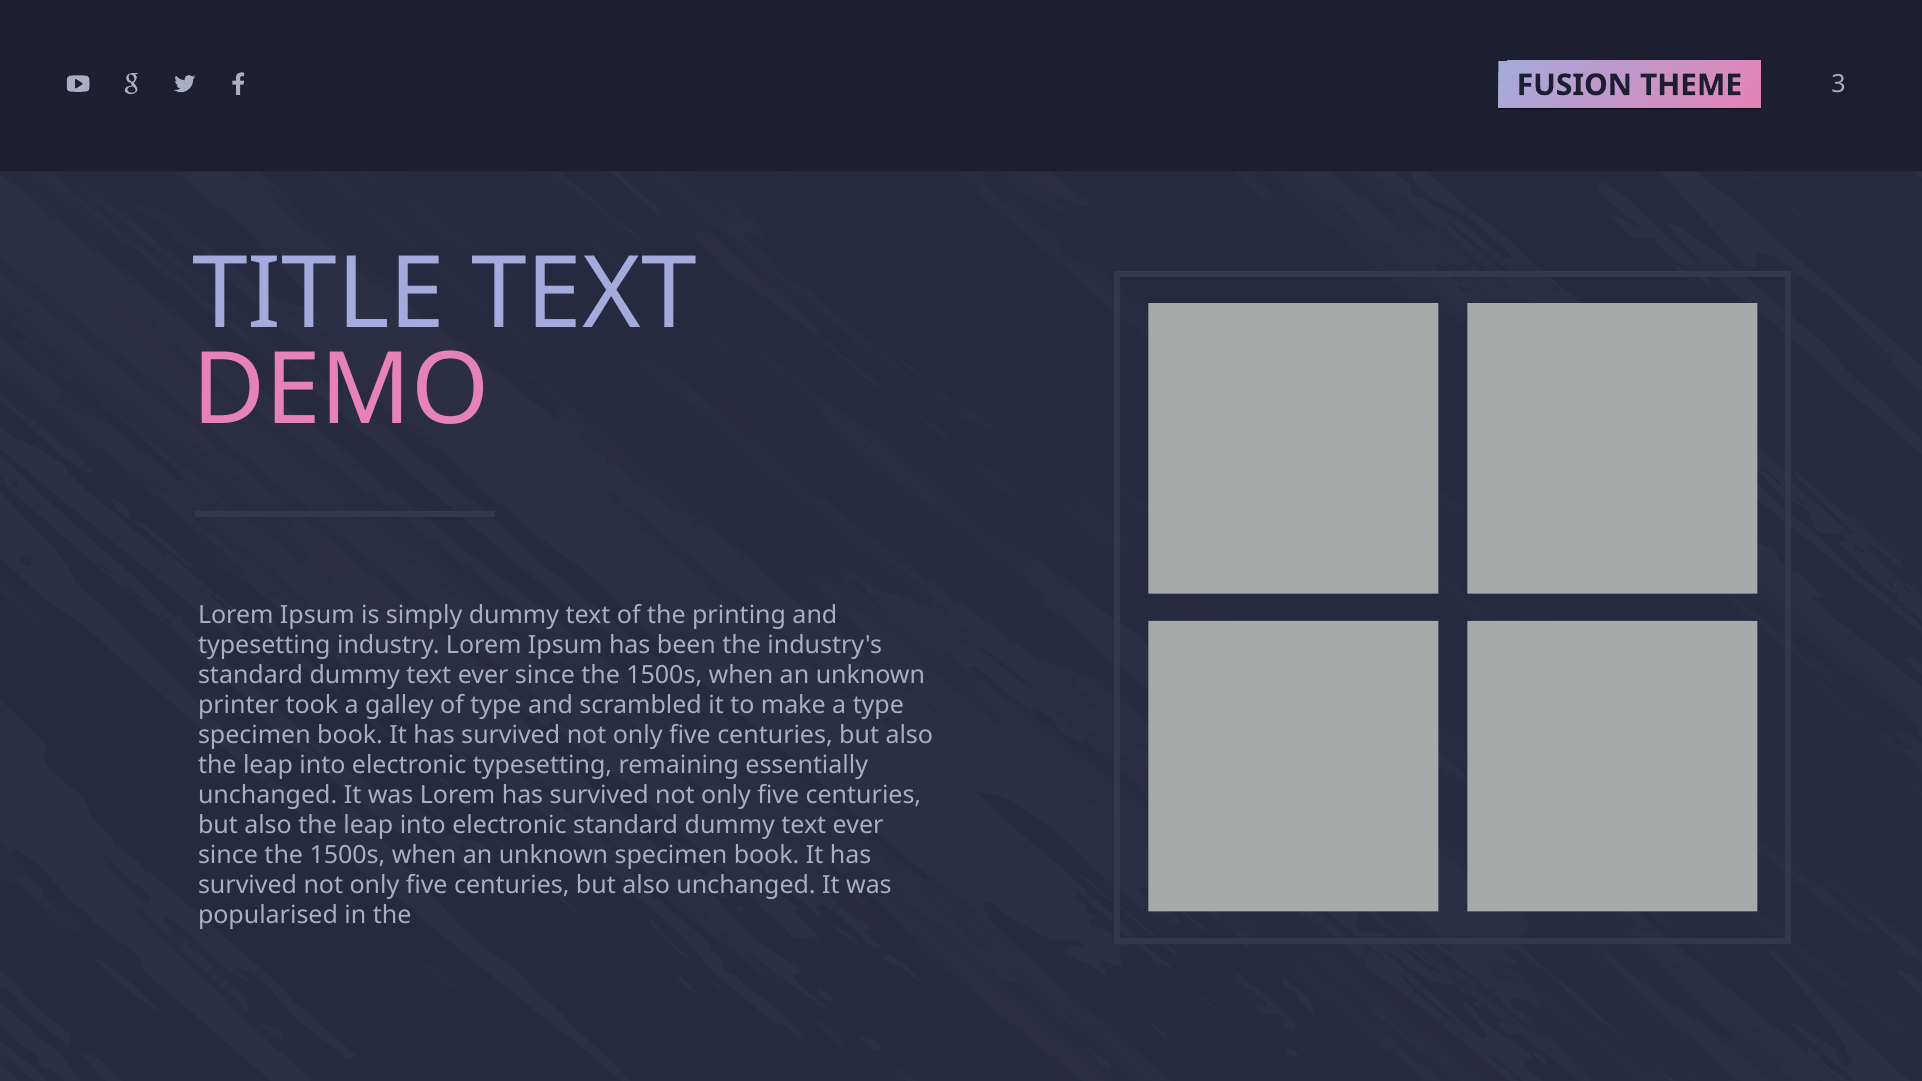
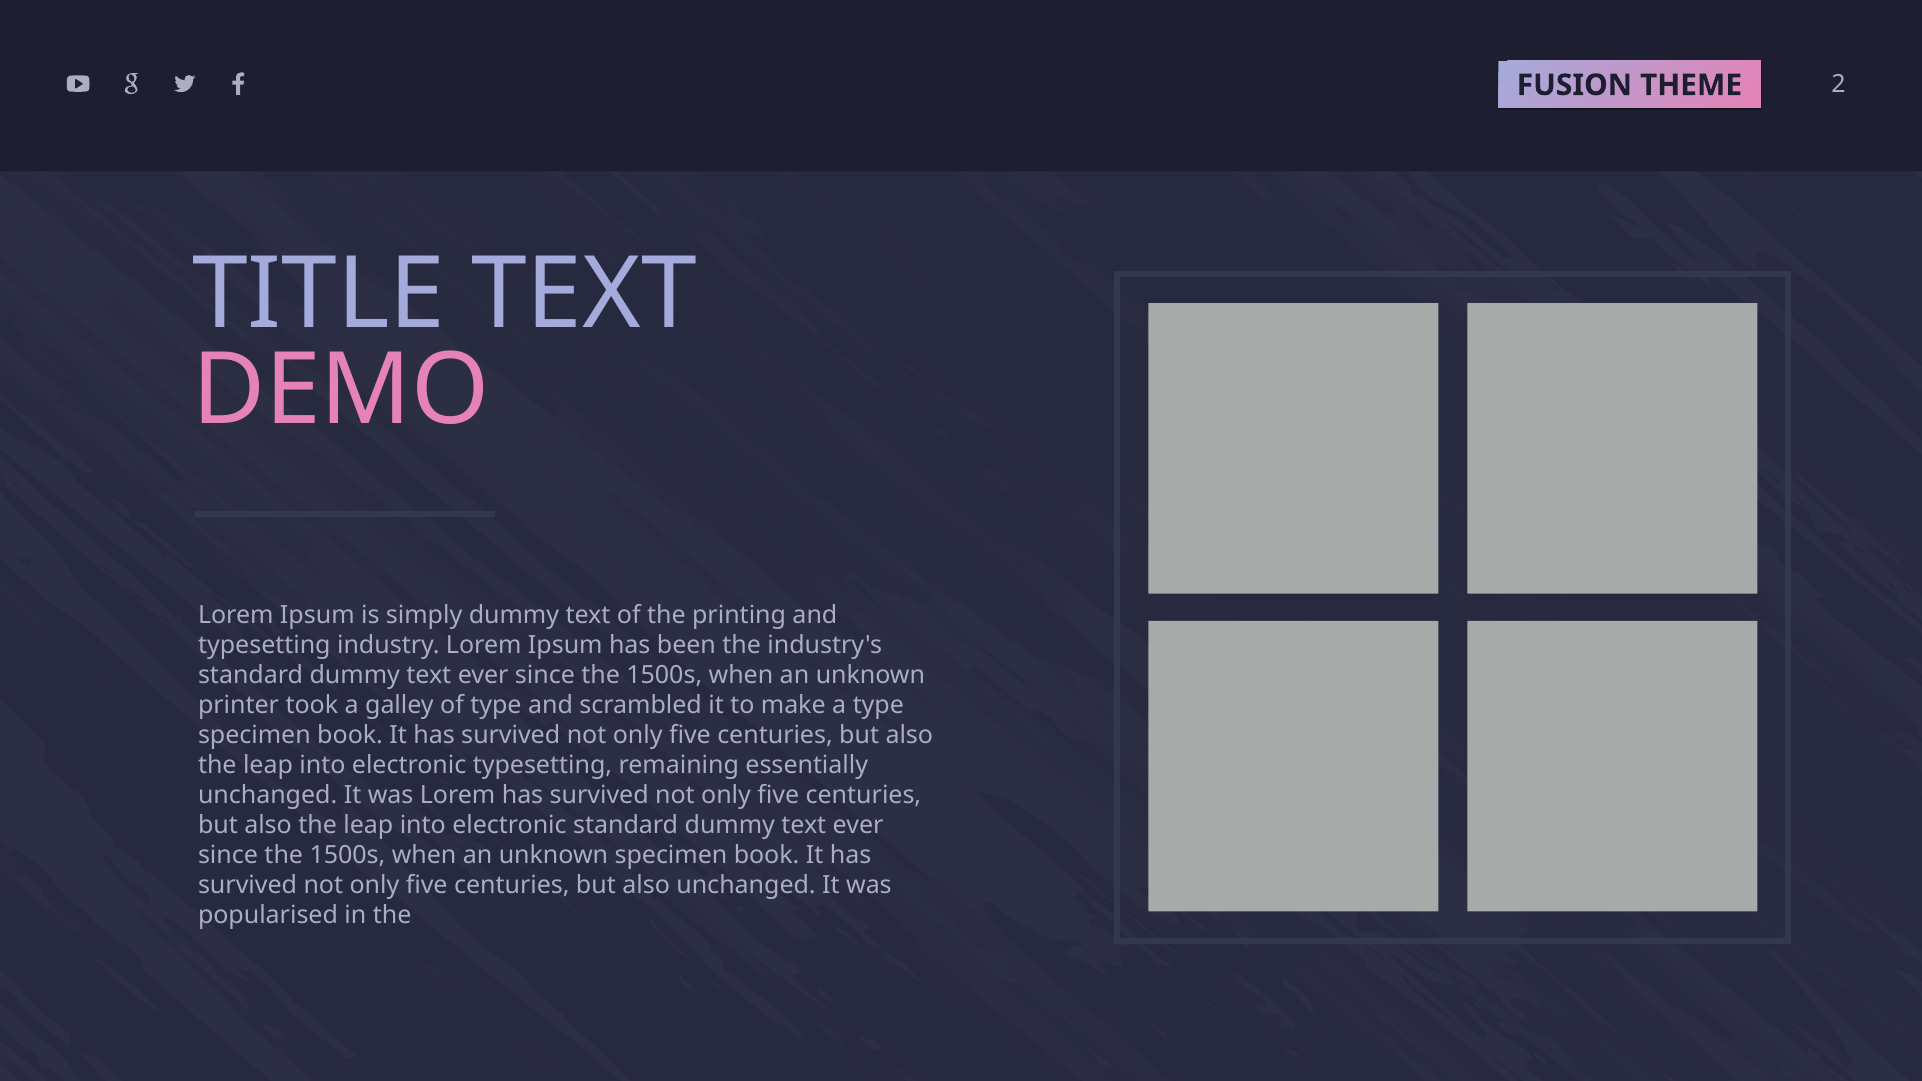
3: 3 -> 2 (1838, 84)
